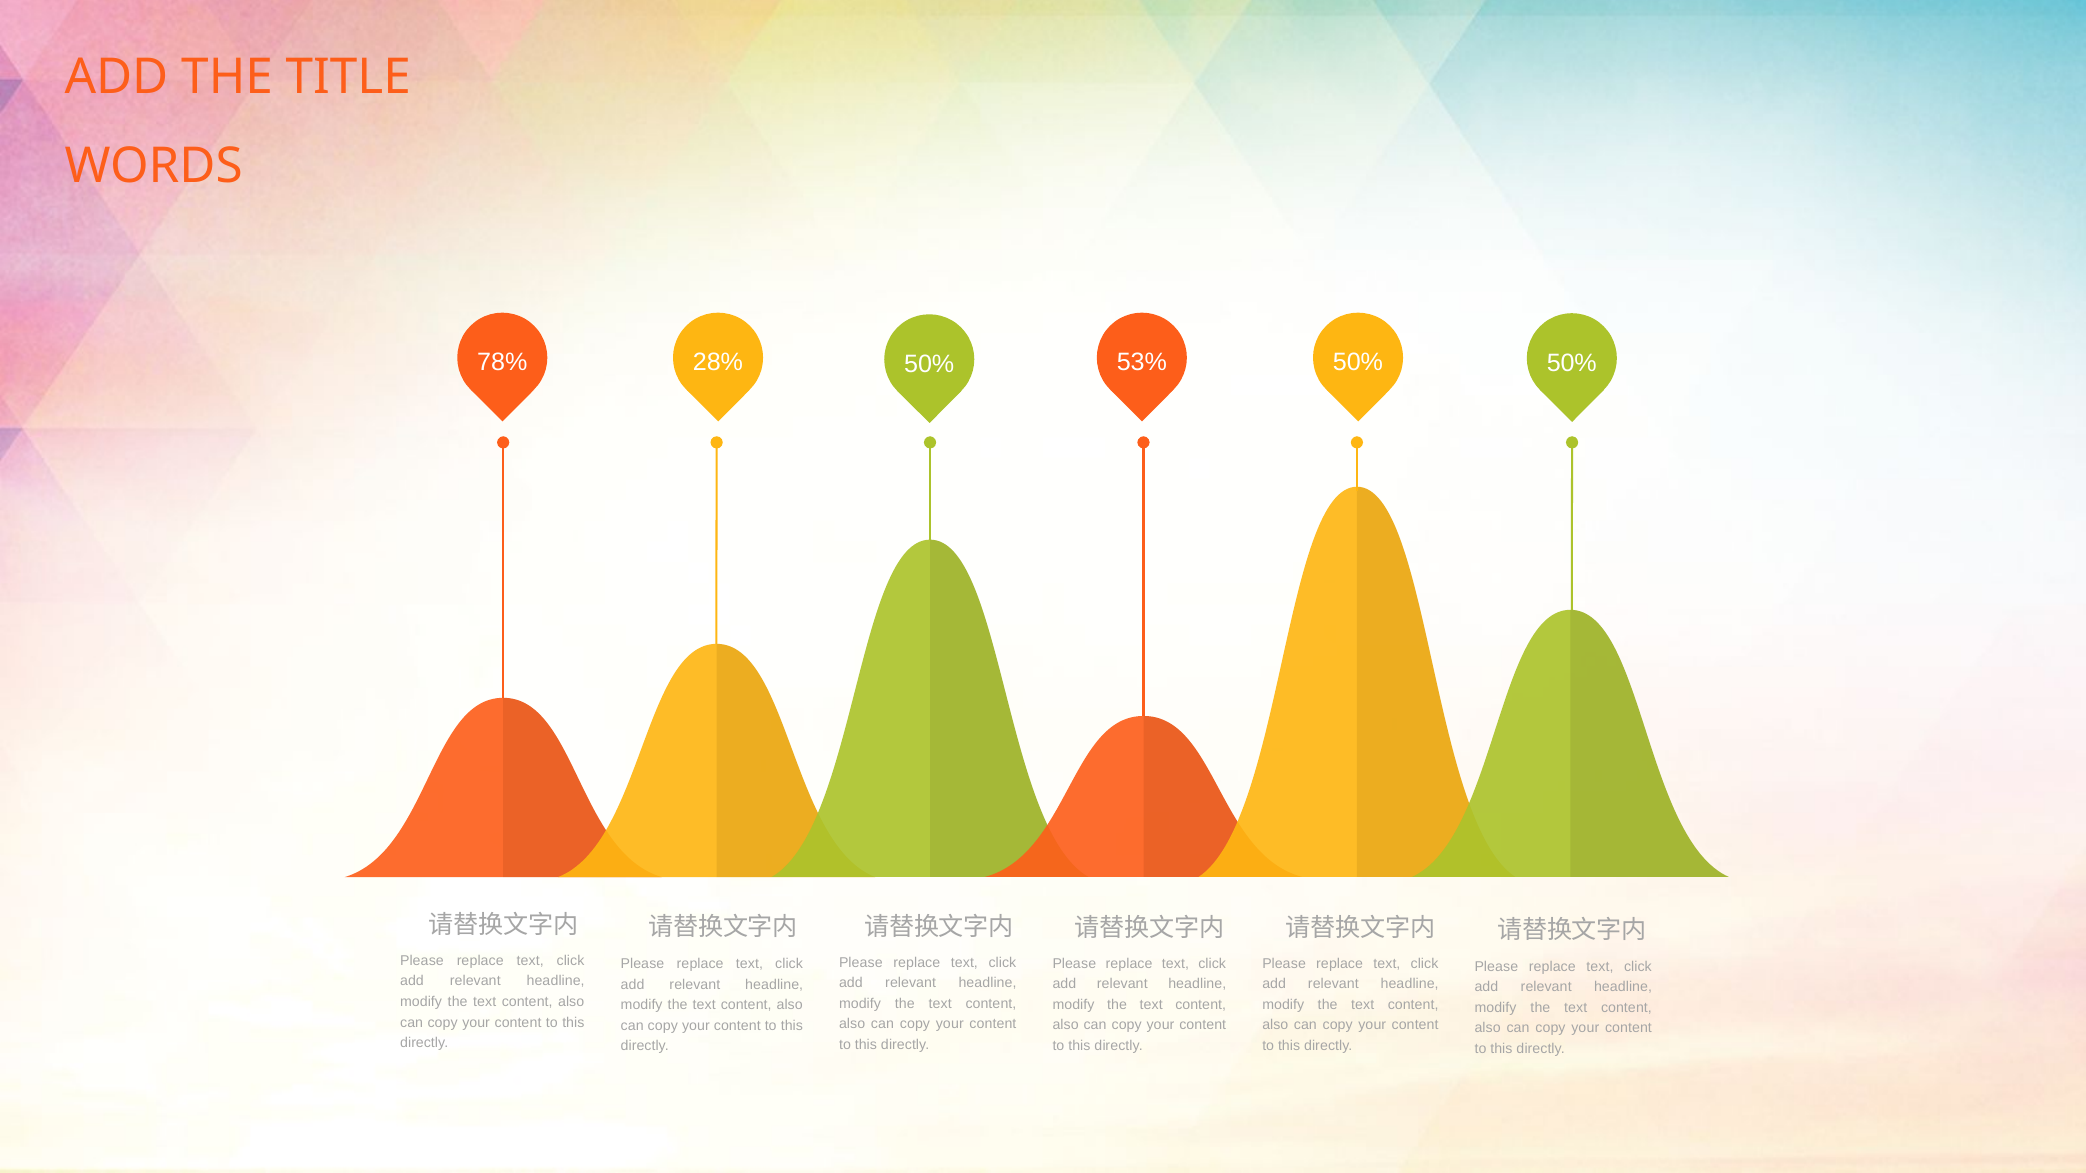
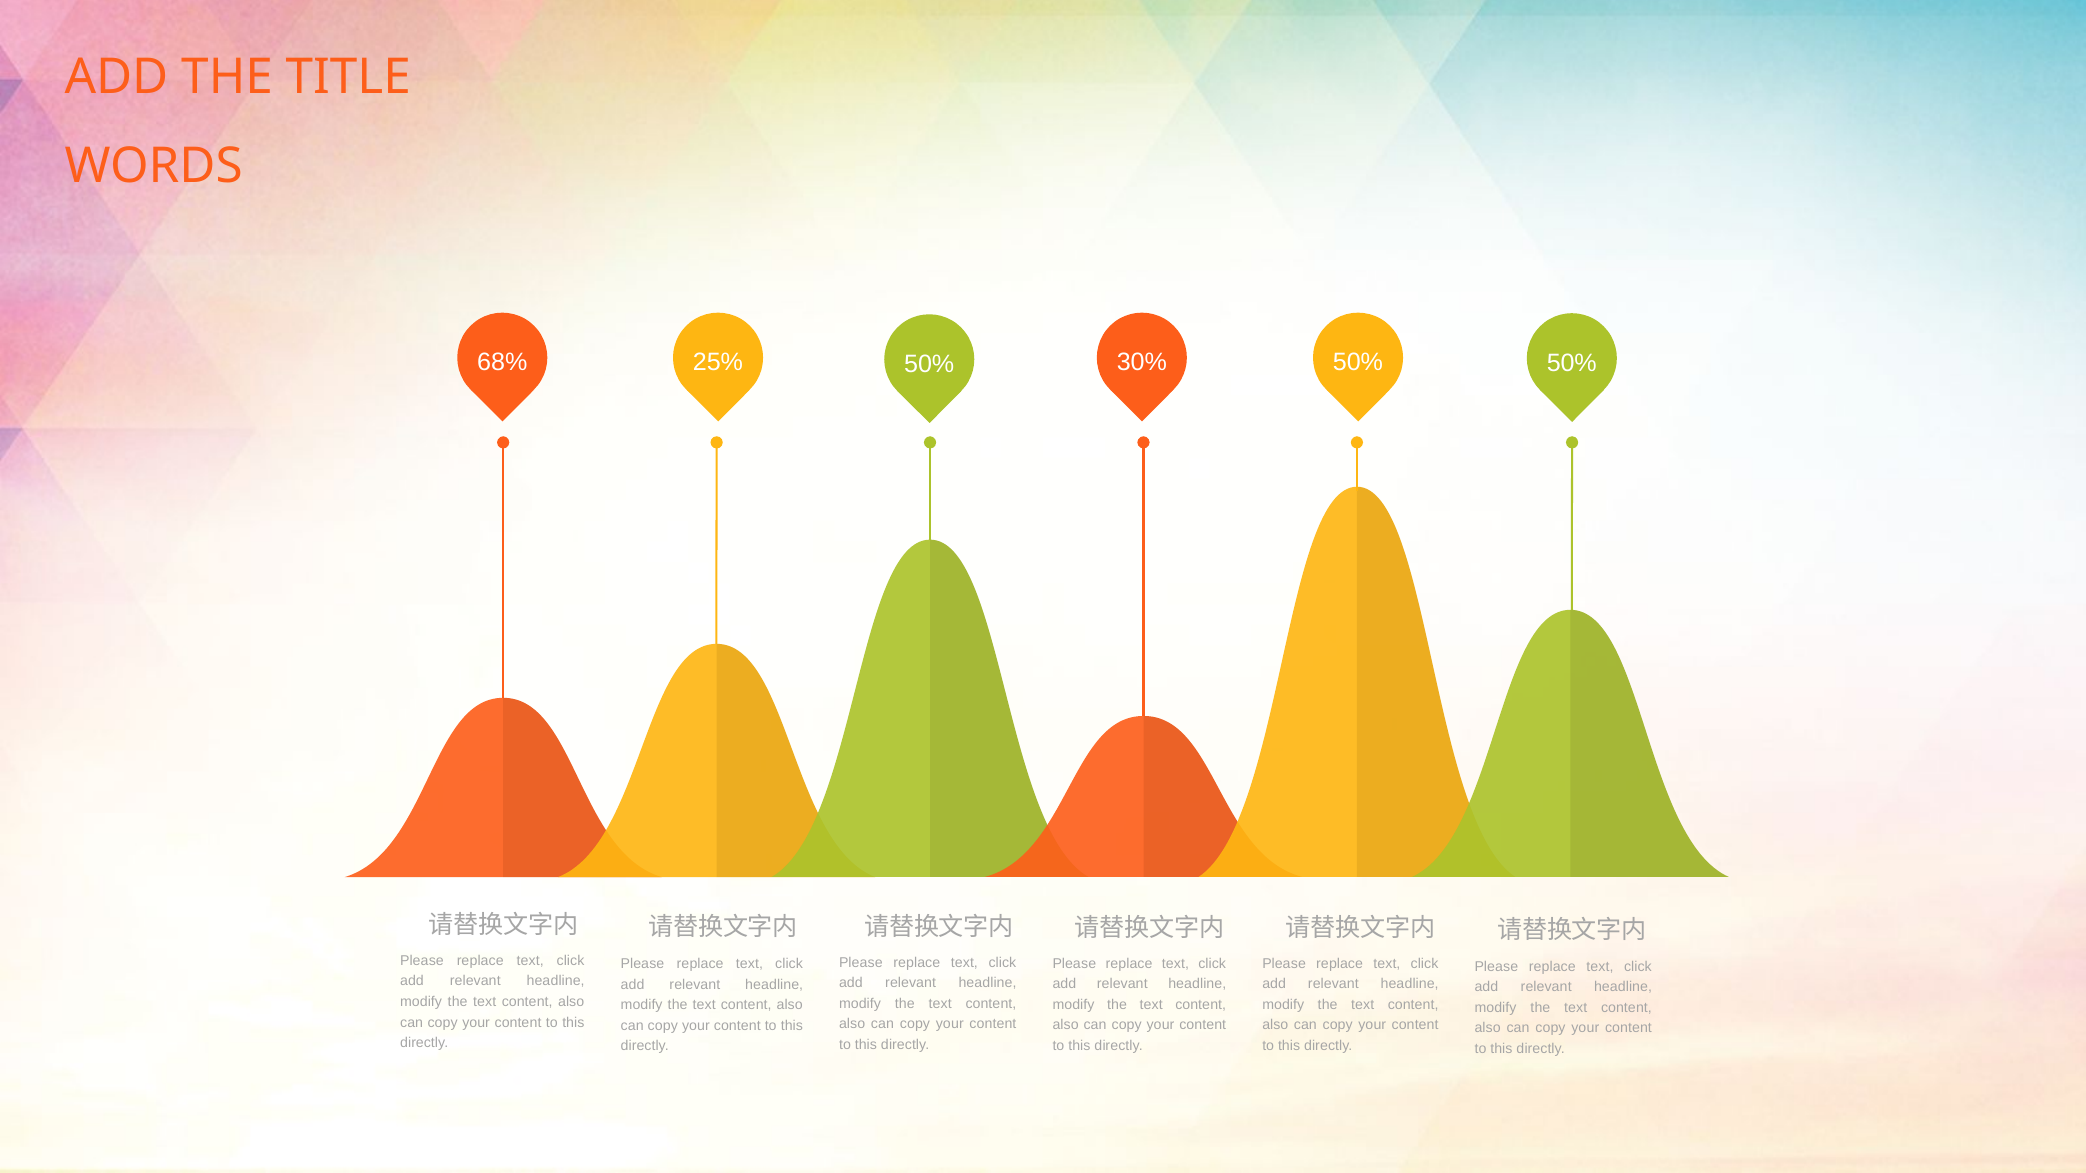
78%: 78% -> 68% (502, 362)
28%: 28% -> 25% (718, 362)
53%: 53% -> 30% (1142, 362)
